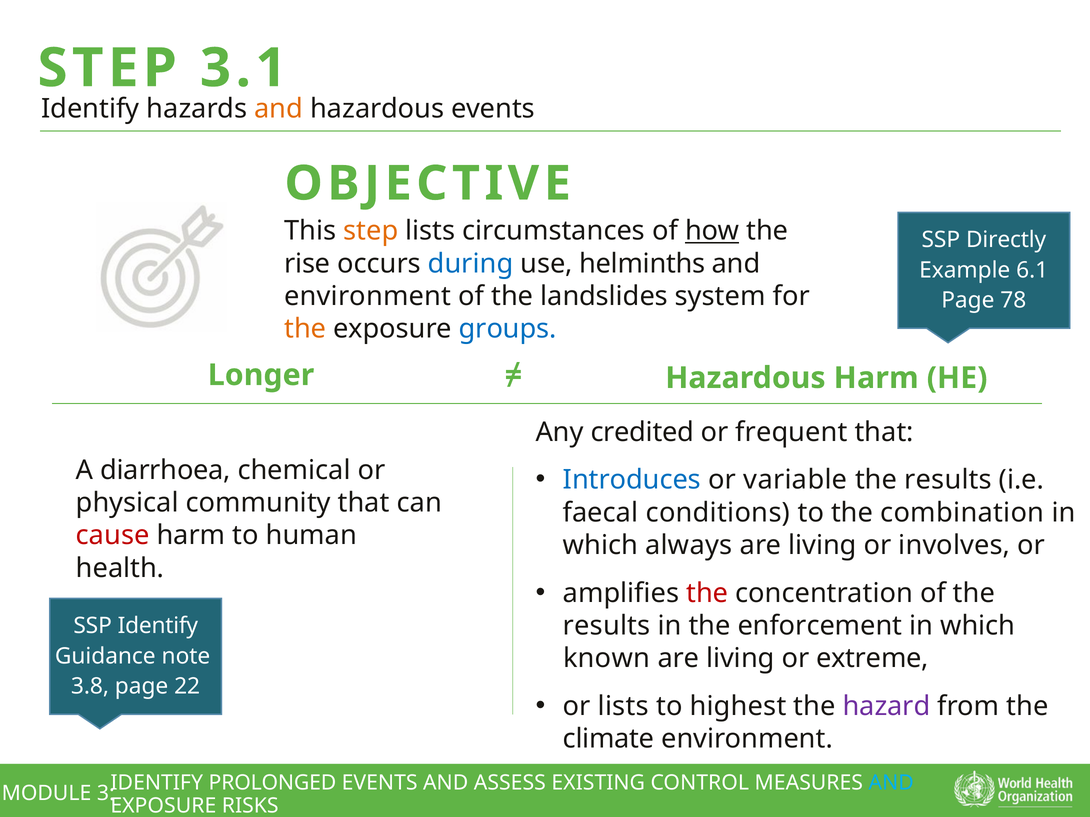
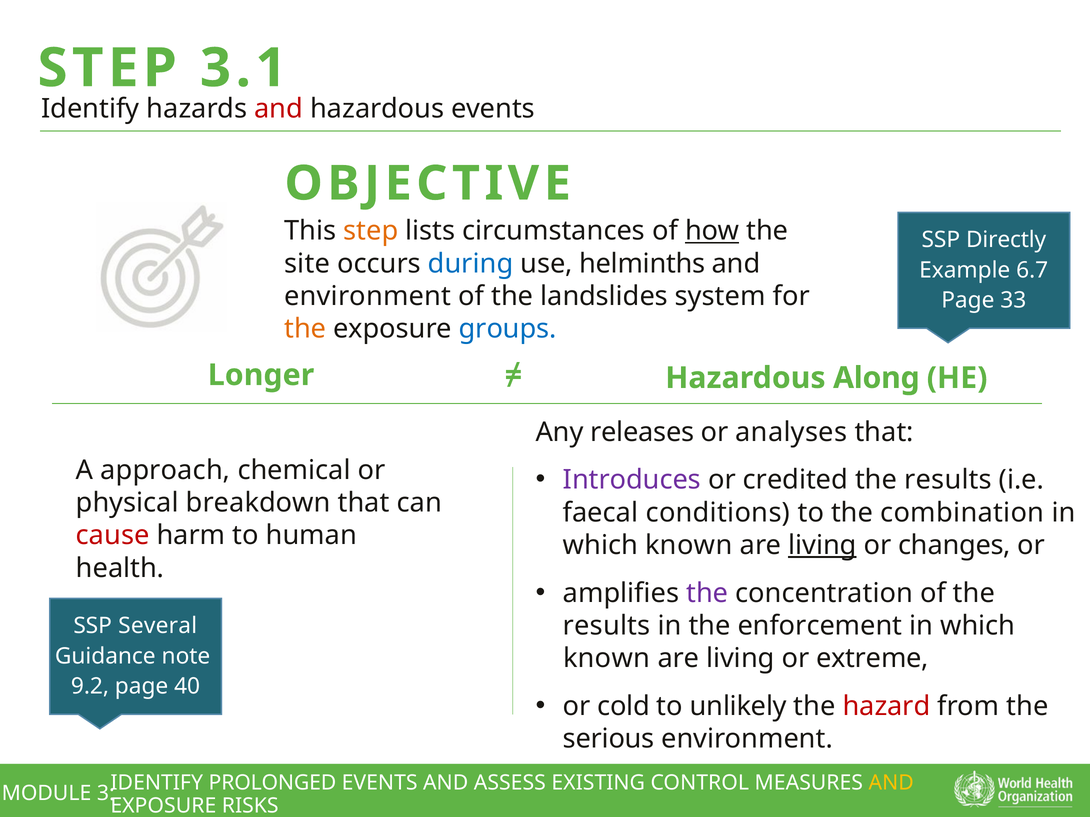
and colour: orange -> red (279, 109)
rise: rise -> site (307, 264)
6.1: 6.1 -> 6.7 (1032, 270)
78: 78 -> 33 (1013, 301)
Hazardous Harm: Harm -> Along (876, 378)
credited: credited -> releases (642, 432)
frequent: frequent -> analyses (791, 432)
diarrhoea: diarrhoea -> approach (165, 470)
Introduces colour: blue -> purple (632, 480)
variable: variable -> credited (795, 480)
community: community -> breakdown (258, 503)
always: always -> known (689, 546)
living underline: none -> present (822, 546)
involves: involves -> changes (954, 546)
the colour: red -> purple (707, 593)
SSP Identify: Identify -> Several (158, 626)
3.8: 3.8 -> 9.2 (90, 687)
22: 22 -> 40 (187, 687)
or lists: lists -> cold (624, 707)
highest: highest -> unlikely (738, 707)
hazard colour: purple -> red (886, 707)
climate: climate -> serious (609, 739)
AND colour: light blue -> yellow (891, 783)
